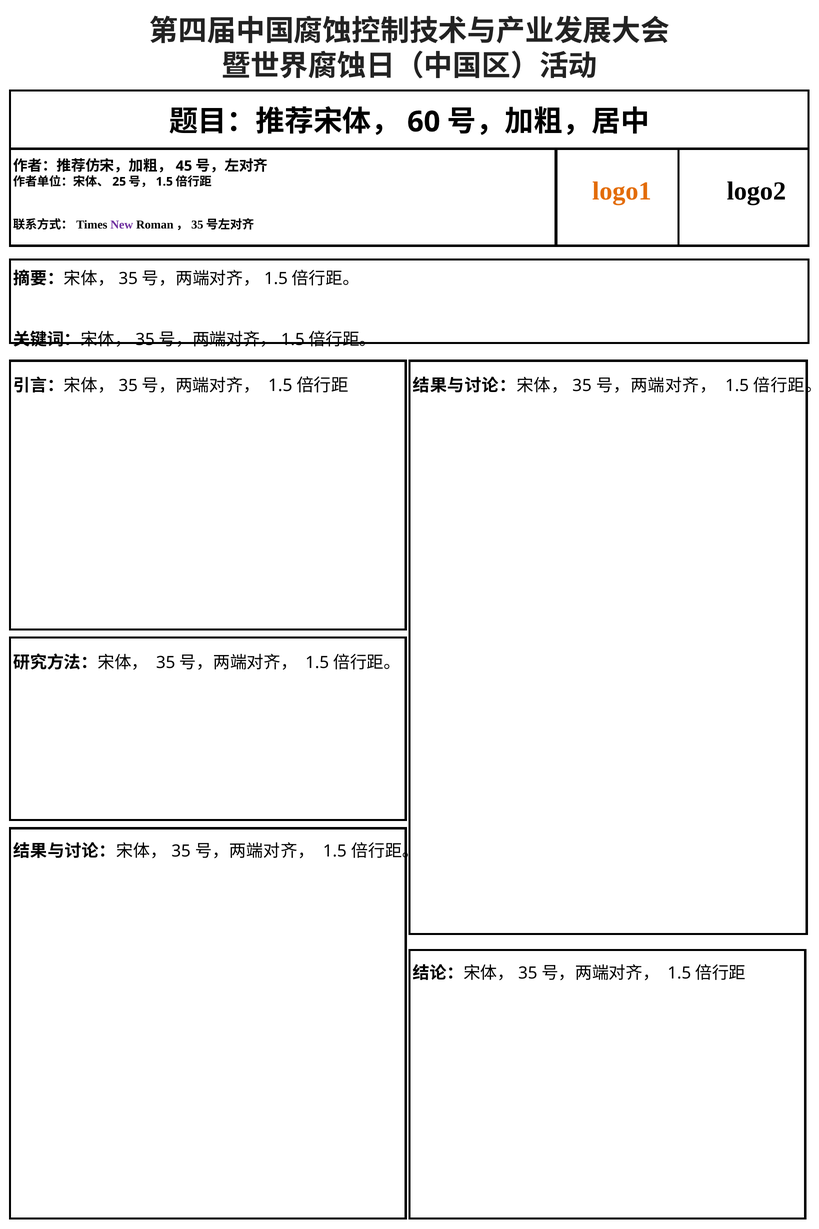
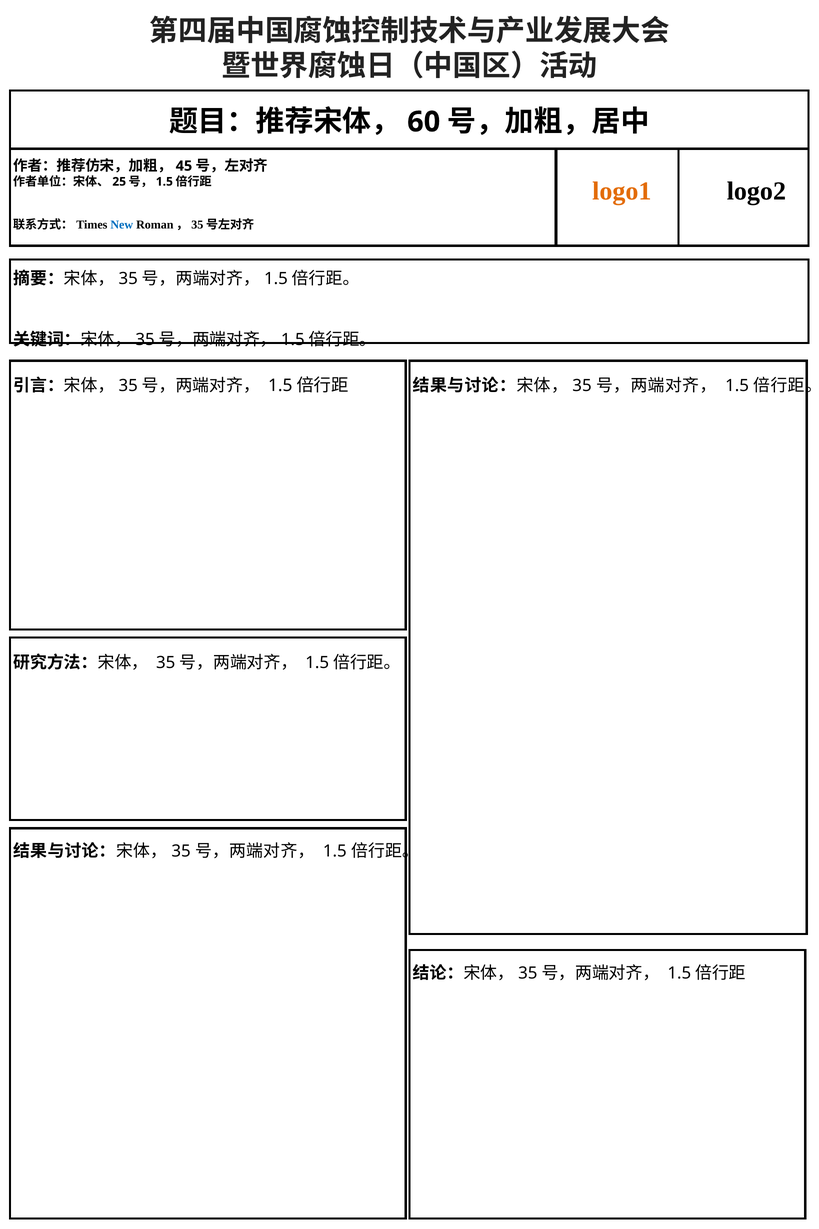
New colour: purple -> blue (122, 225)
